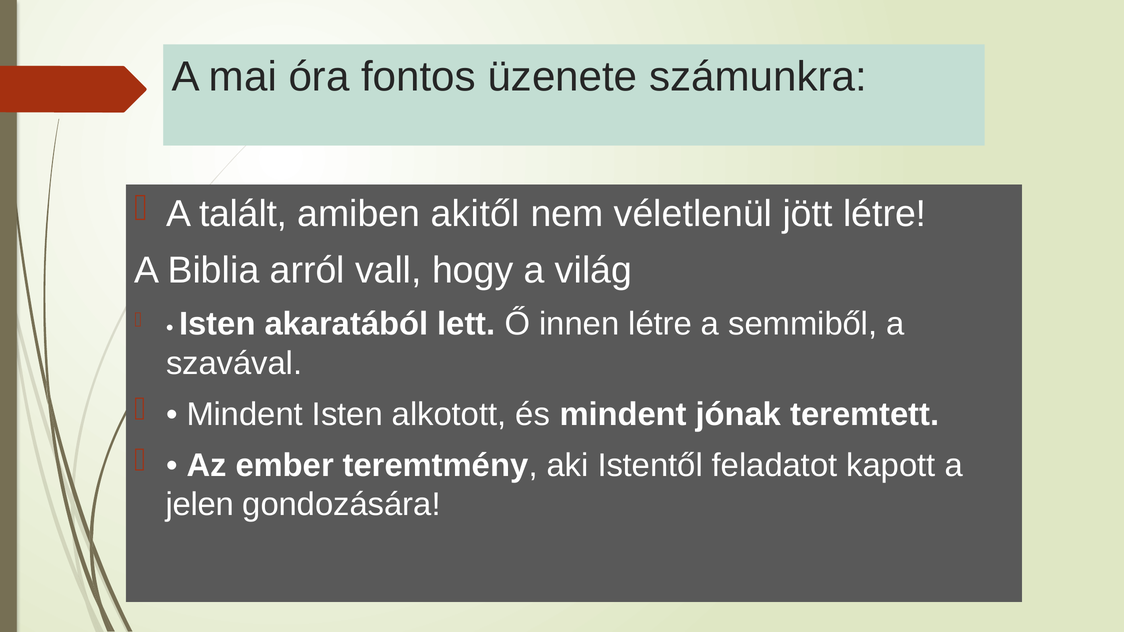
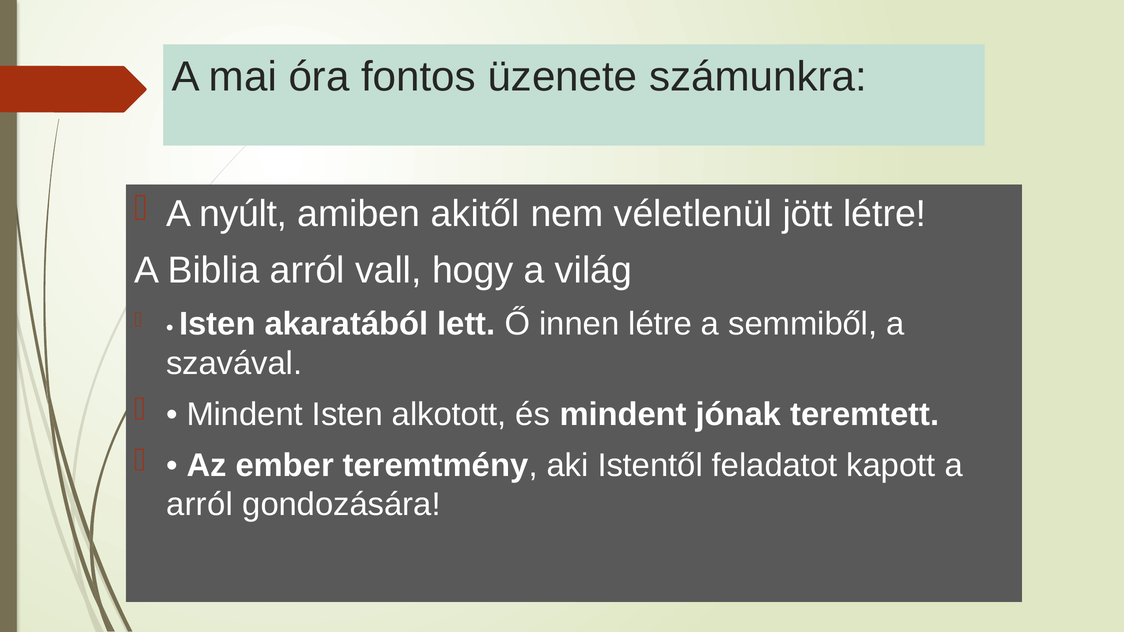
talált: talált -> nyúlt (243, 214)
jelen: jelen -> arról (199, 505)
